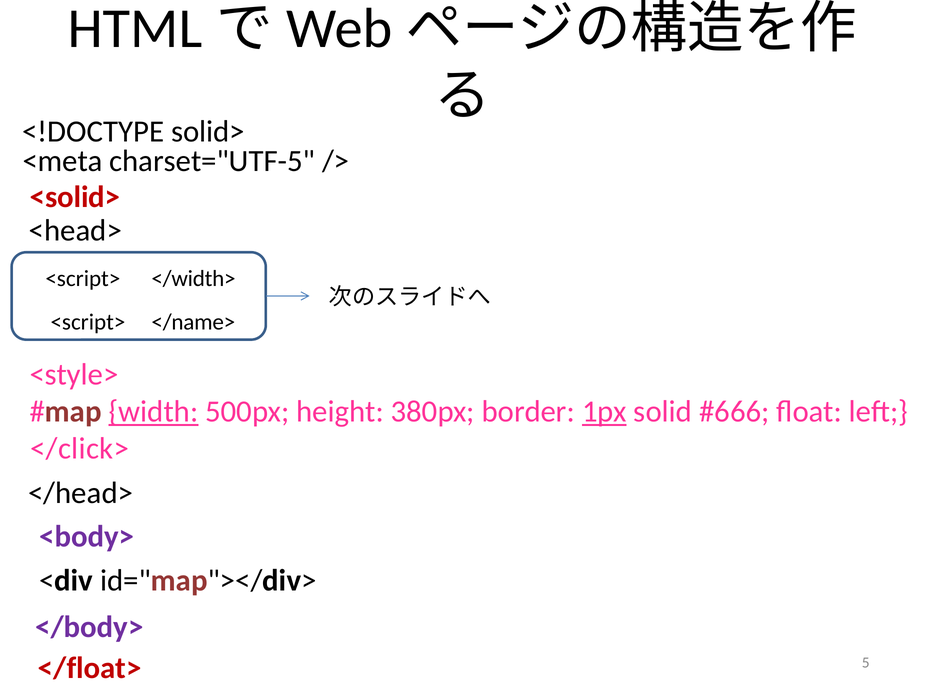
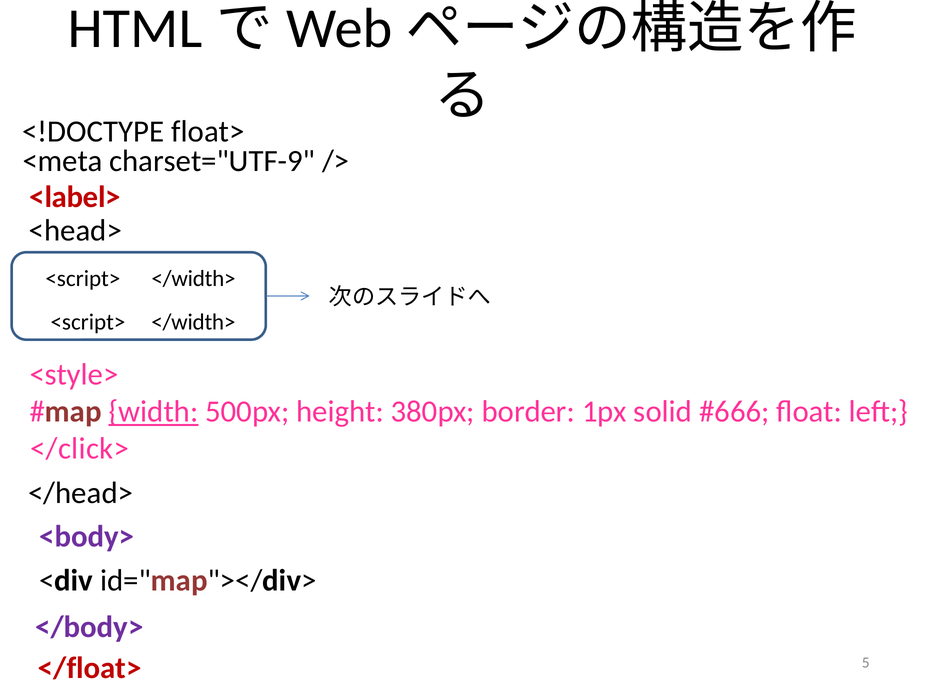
solid>: solid> -> float> (208, 132)
charset="UTF-5: charset="UTF-5 -> charset="UTF-9 (212, 161)
<solid>: <solid> -> <label> (75, 197)
</name>: </name> -> </width> (193, 322)
1px underline: present -> none (604, 411)
